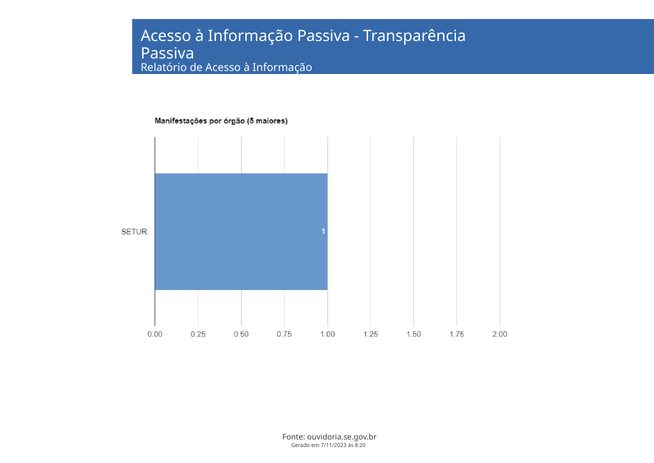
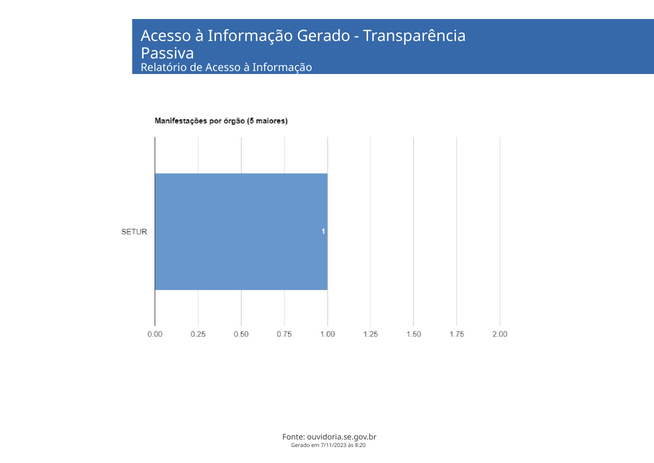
Informação Passiva: Passiva -> Gerado (324, 36)
